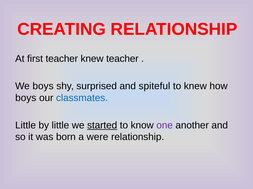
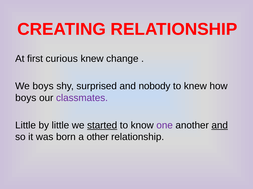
first teacher: teacher -> curious (62, 59)
knew teacher: teacher -> change (122, 59)
spiteful: spiteful -> nobody (155, 86)
classmates colour: blue -> purple (82, 98)
and underline: none -> present (220, 126)
were: were -> other (98, 137)
